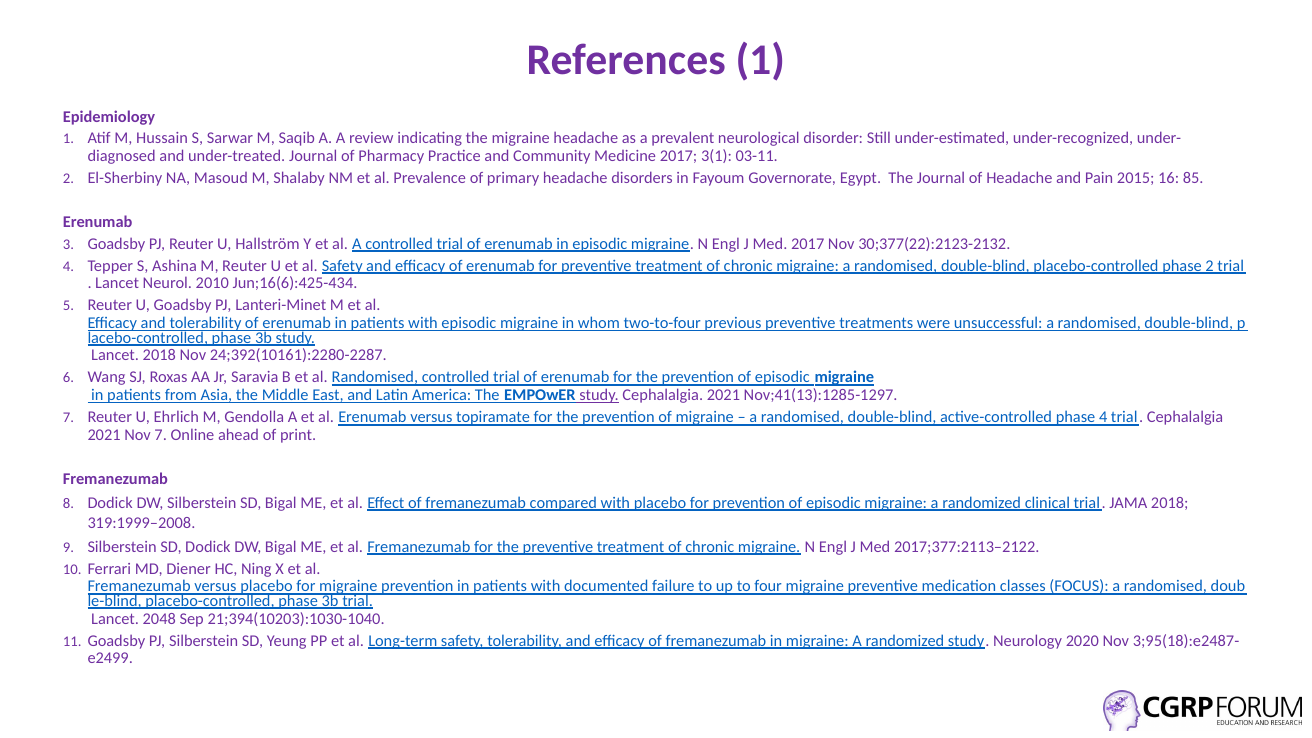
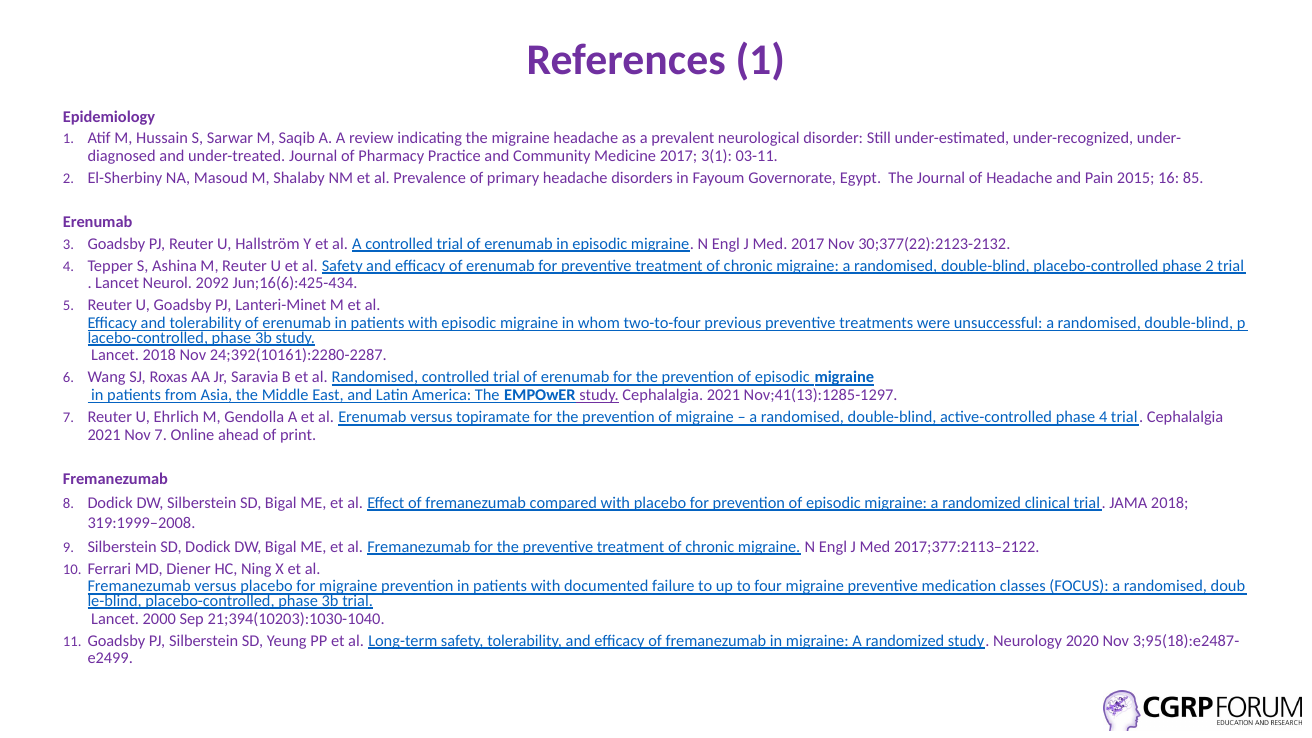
2010: 2010 -> 2092 (212, 284)
2048: 2048 -> 2000 (159, 619)
